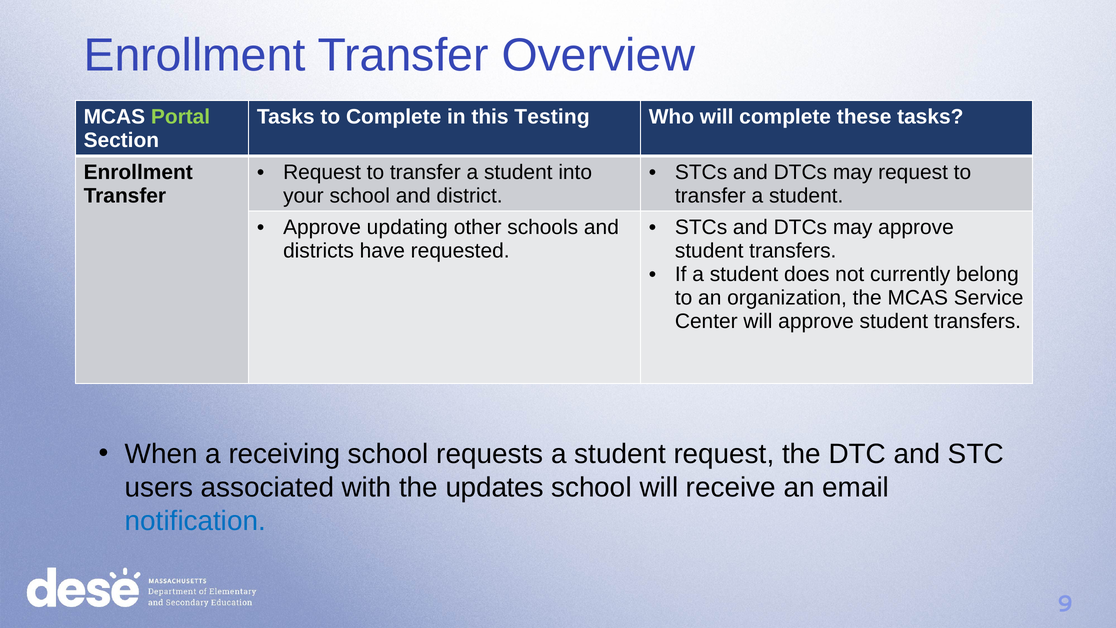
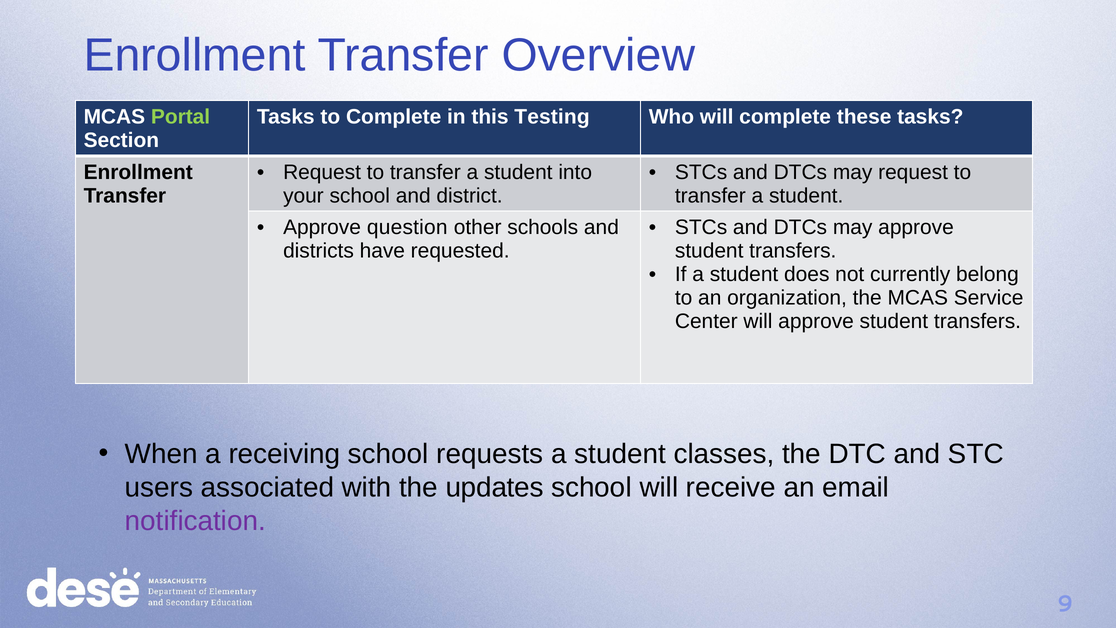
updating: updating -> question (407, 227)
student request: request -> classes (724, 454)
notification colour: blue -> purple (195, 521)
